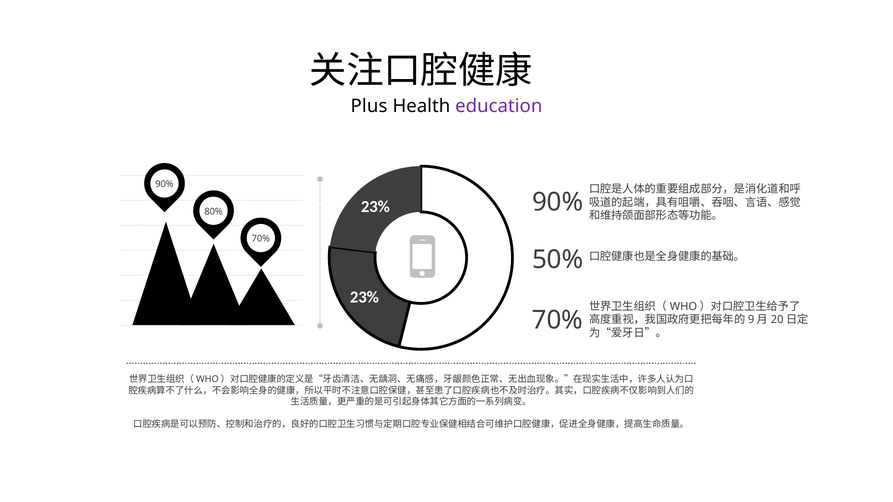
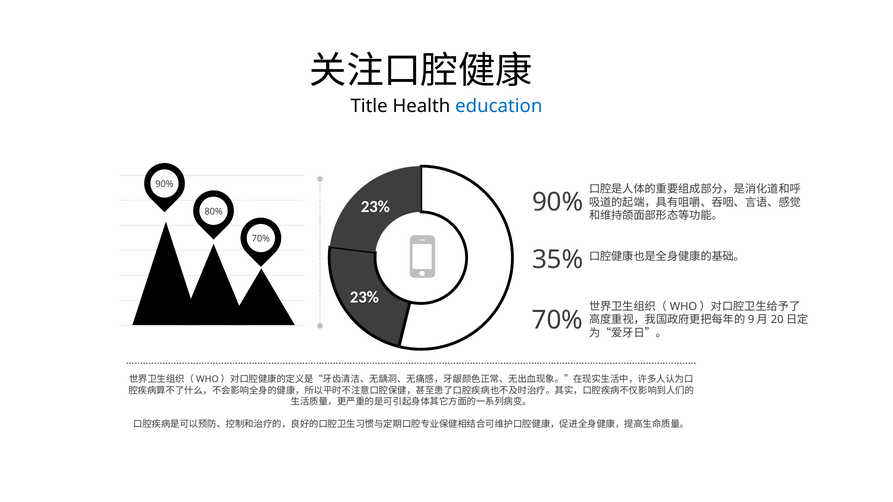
Plus: Plus -> Title (369, 106)
education colour: purple -> blue (499, 106)
50%: 50% -> 35% (558, 260)
